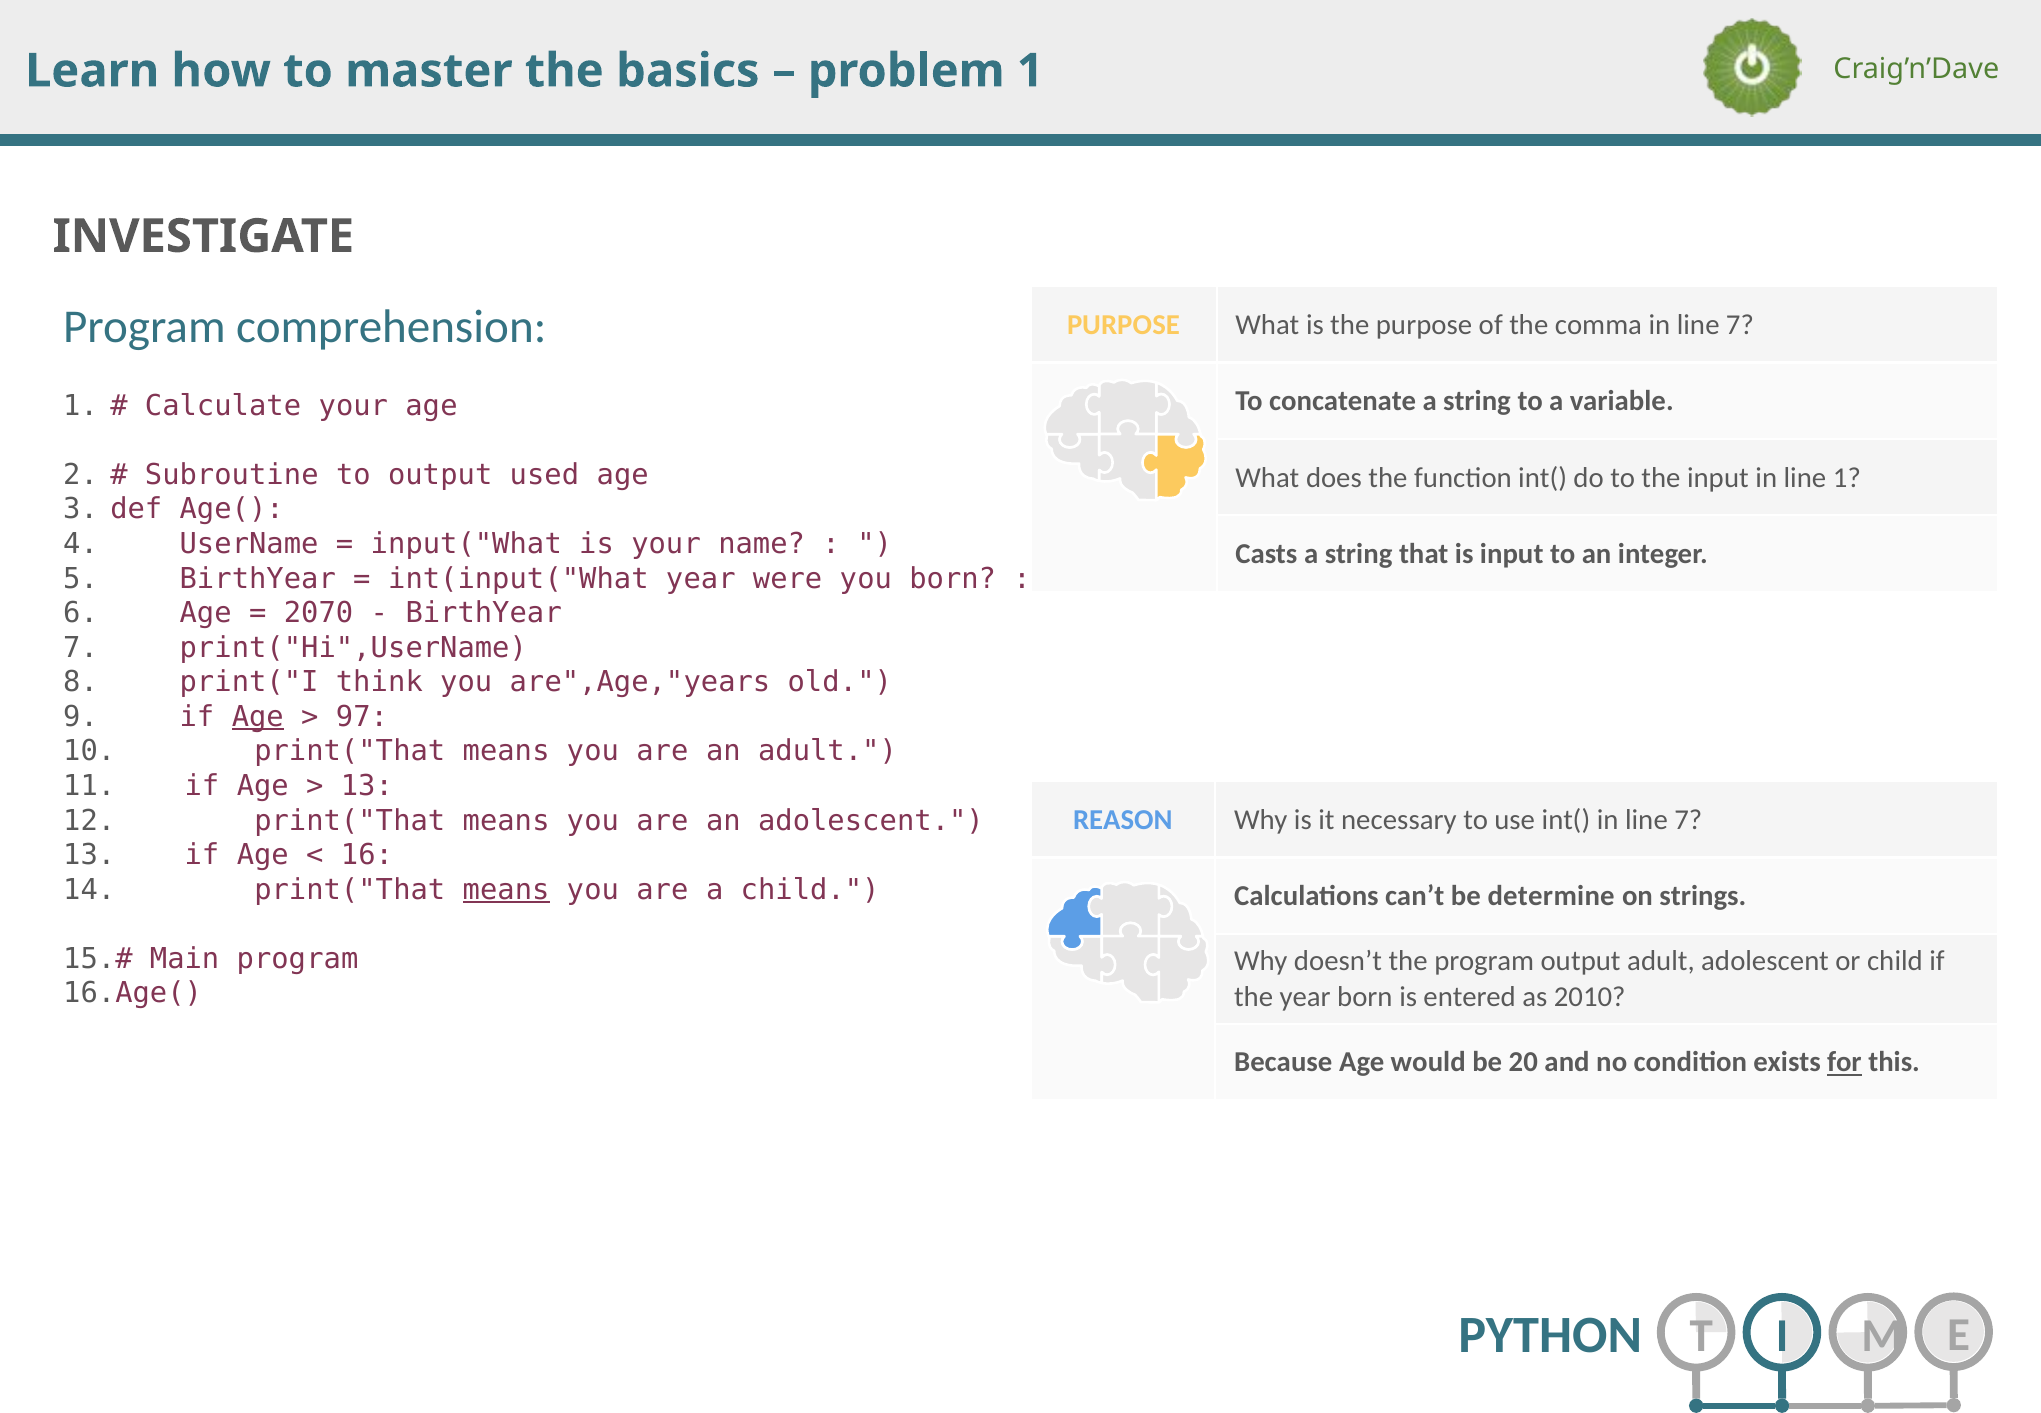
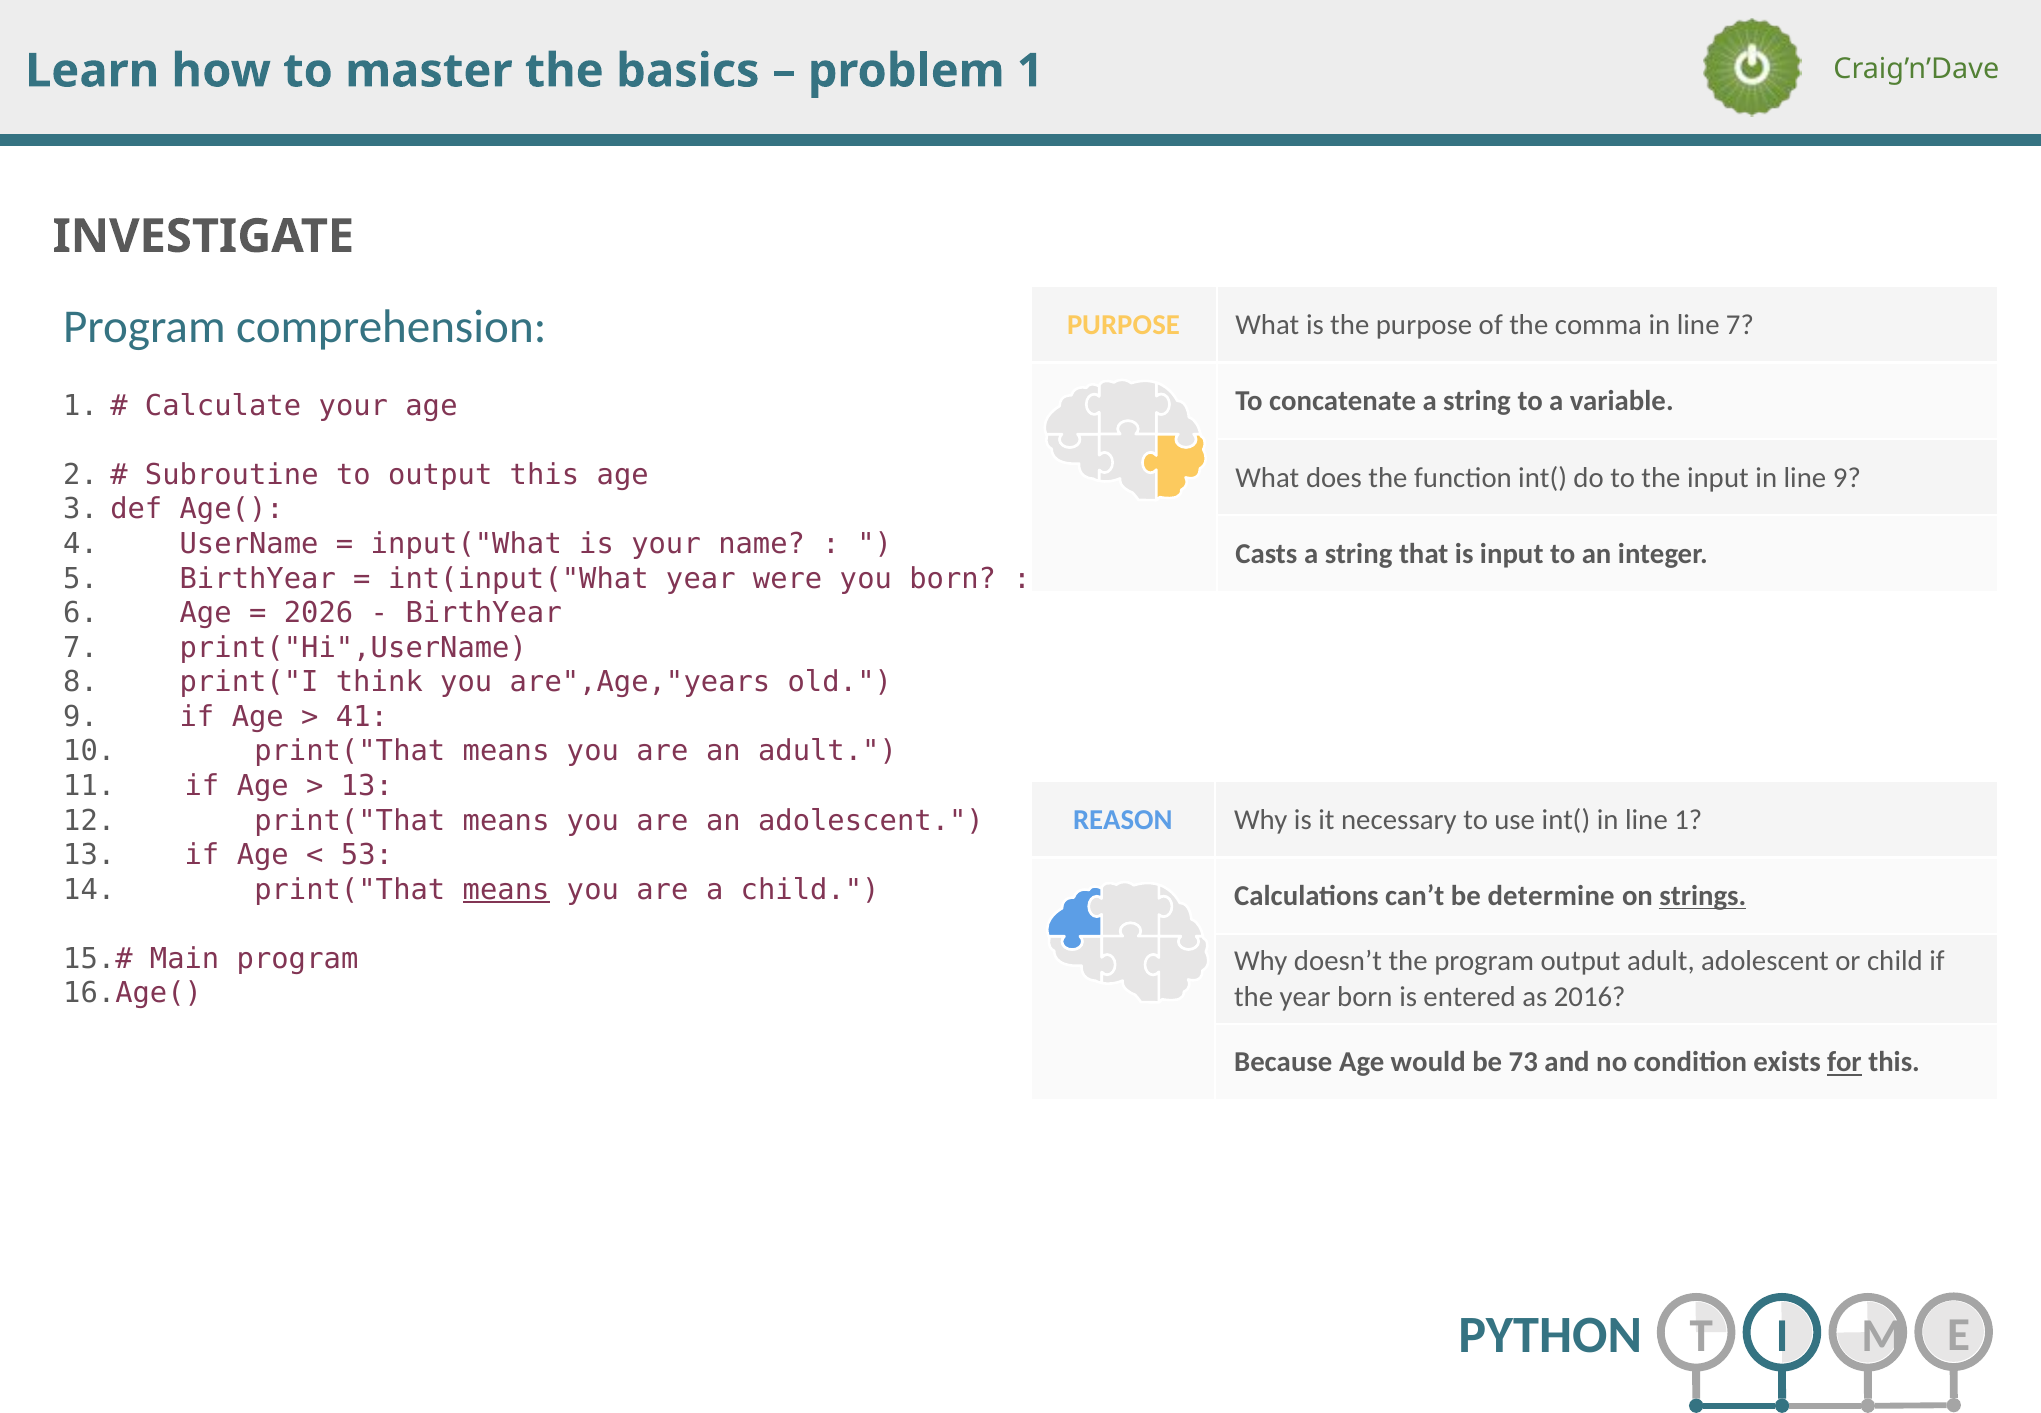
output used: used -> this (544, 475)
line 1: 1 -> 9 (1847, 478)
2070: 2070 -> 2026 (319, 613)
Age underline: present -> none (258, 717)
97: 97 -> 41 (362, 717)
int( in line 7: 7 -> 1 (1688, 820)
16: 16 -> 53 (367, 855)
strings underline: none -> present (1703, 896)
2010: 2010 -> 2016 (1590, 997)
20: 20 -> 73 (1523, 1062)
